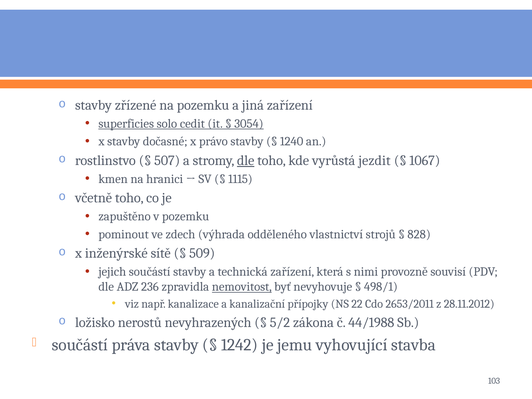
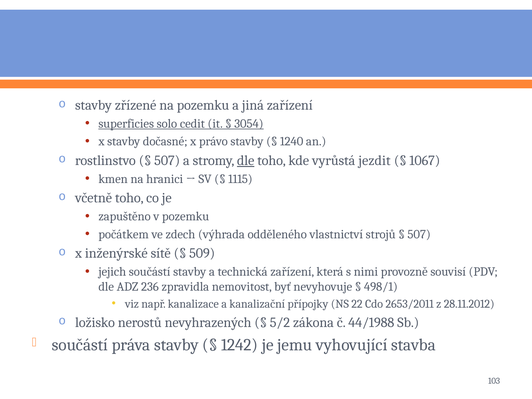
pominout: pominout -> počátkem (124, 234)
828: 828 -> 507 (419, 234)
nemovitost underline: present -> none (242, 287)
